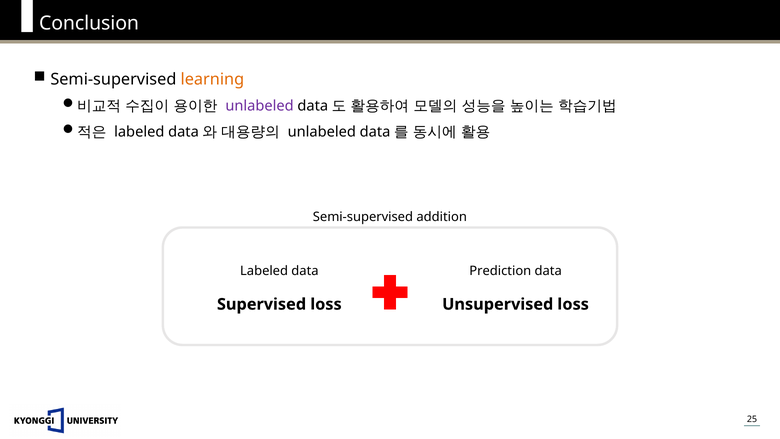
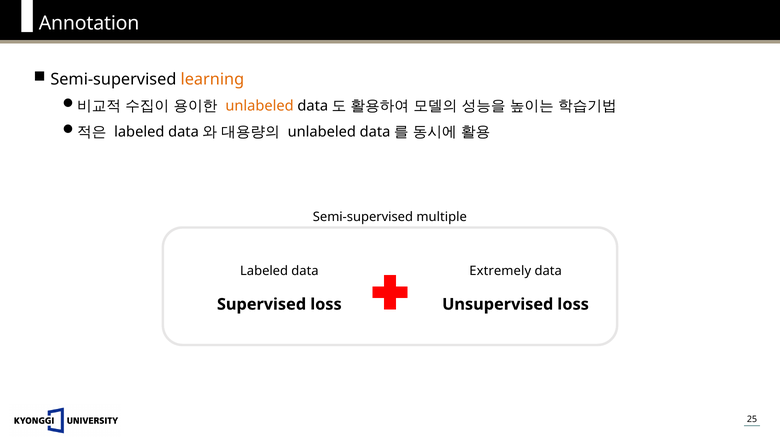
Conclusion: Conclusion -> Annotation (89, 23)
unlabeled colour: purple -> orange (260, 106)
addition: addition -> multiple (442, 217)
Prediction: Prediction -> Extremely (500, 271)
